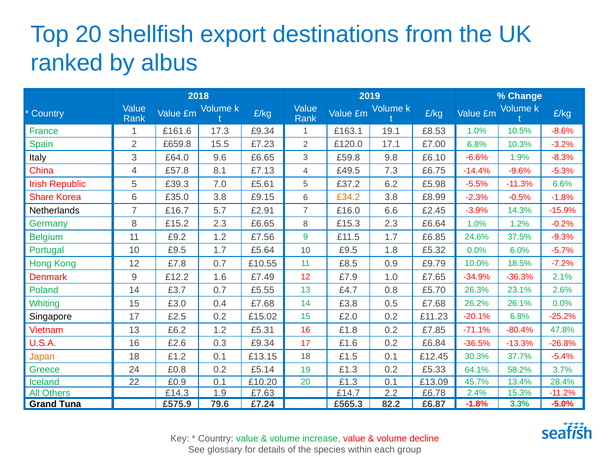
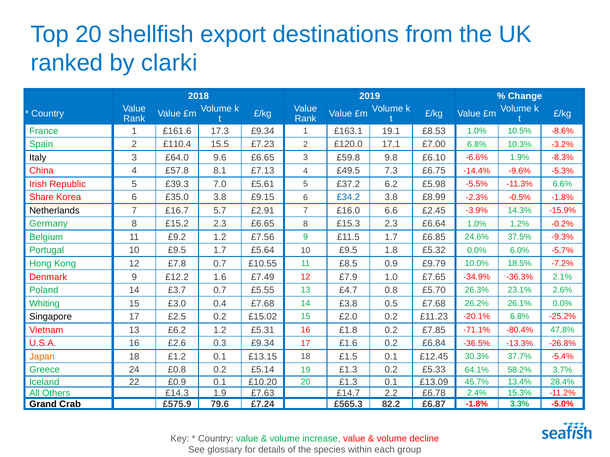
albus: albus -> clarki (169, 63)
£659.8: £659.8 -> £110.4 (177, 144)
£34.2 colour: orange -> blue (348, 198)
Tuna: Tuna -> Crab (70, 404)
